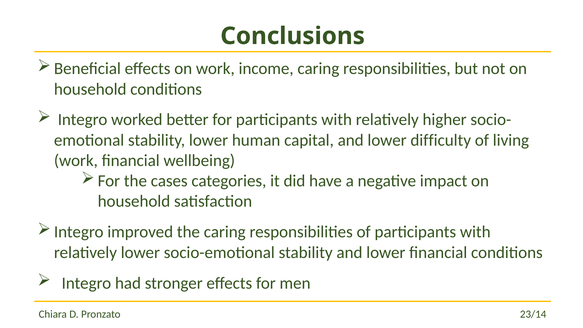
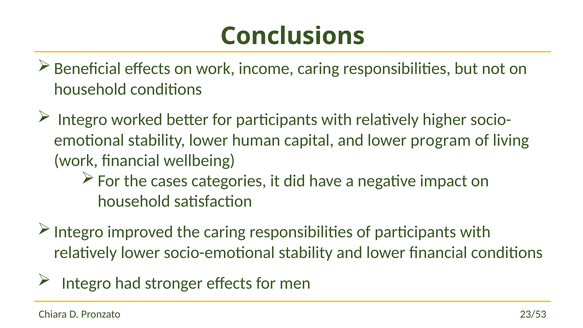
difficulty: difficulty -> program (441, 140)
23/14: 23/14 -> 23/53 (533, 314)
